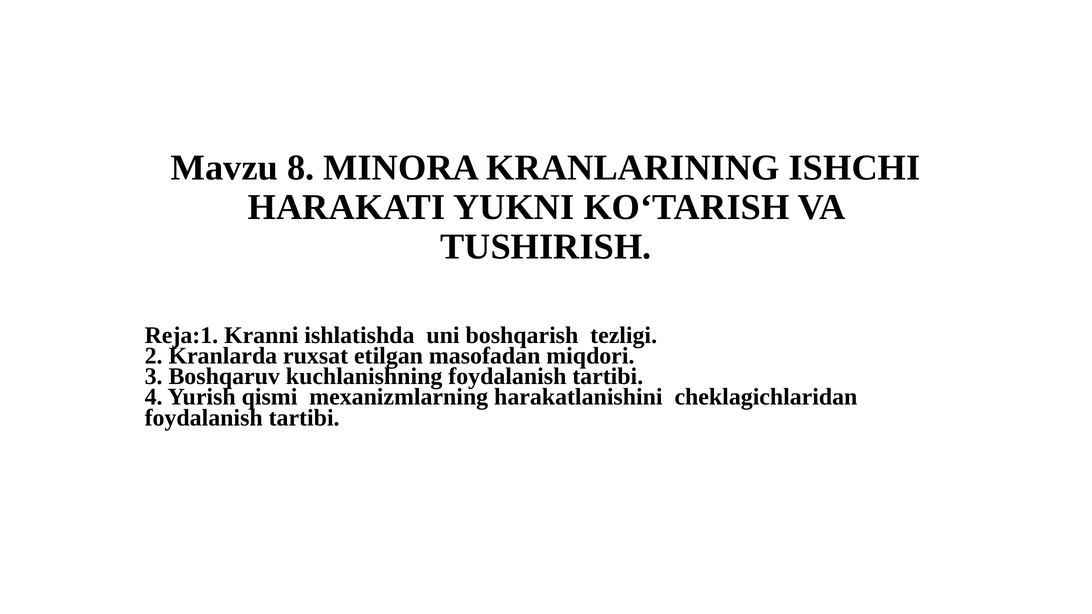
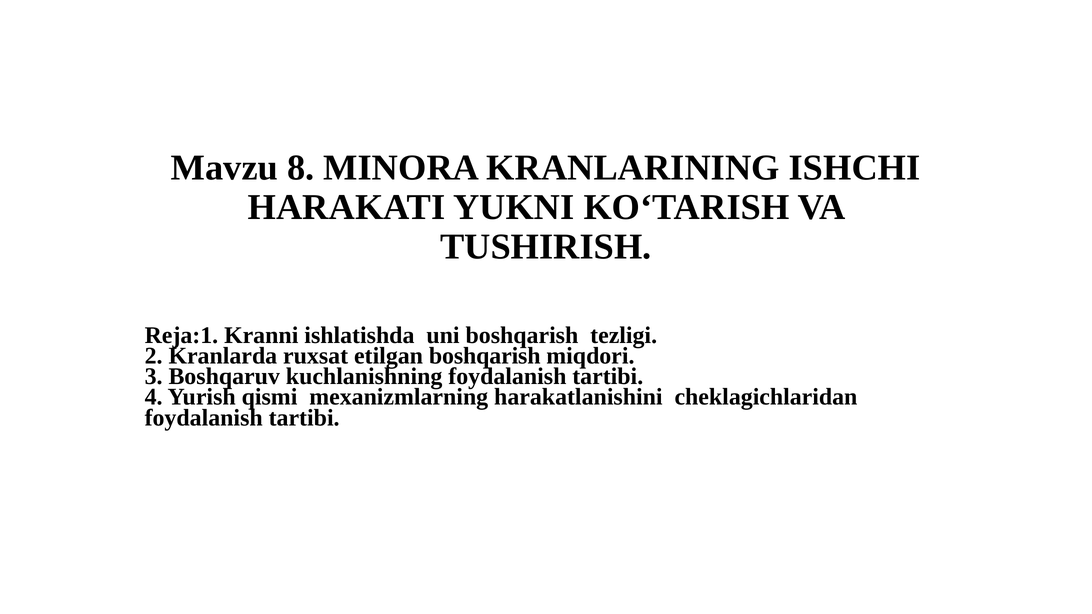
etilgan masofadan: masofadan -> boshqarish (485, 356)
